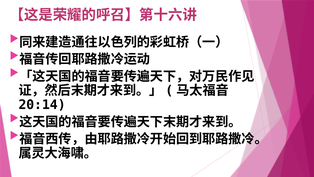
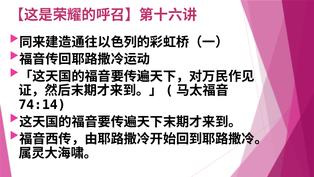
20:14: 20:14 -> 74:14 (42, 105)
